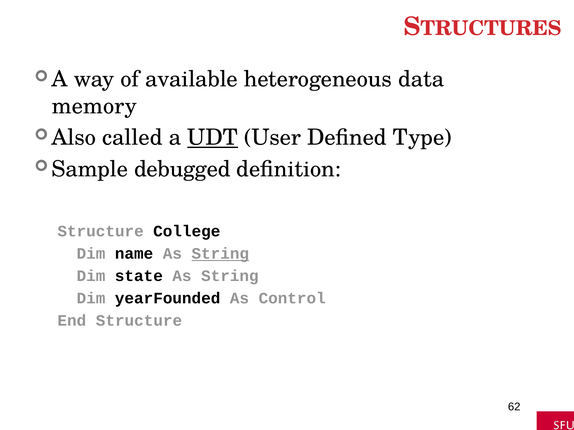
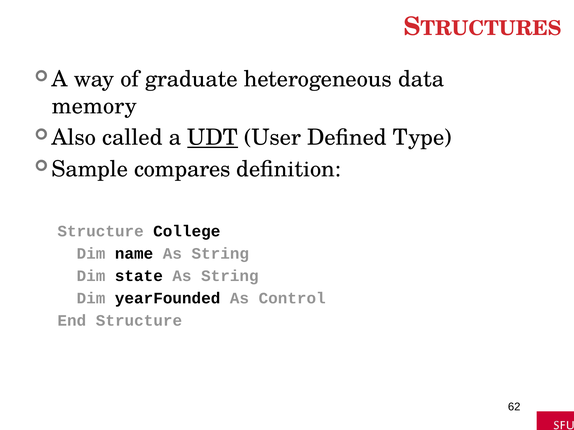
available: available -> graduate (191, 79)
debugged: debugged -> compares (182, 169)
String underline: present -> none (220, 254)
